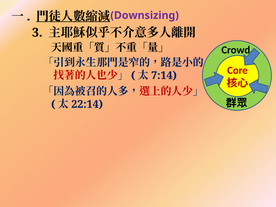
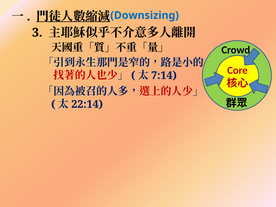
Downsizing colour: purple -> blue (145, 15)
